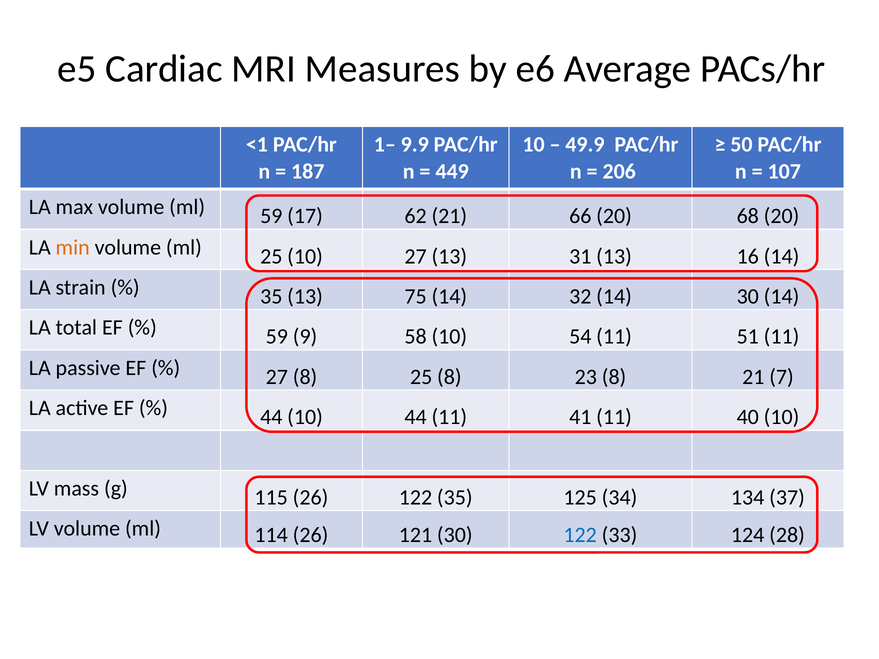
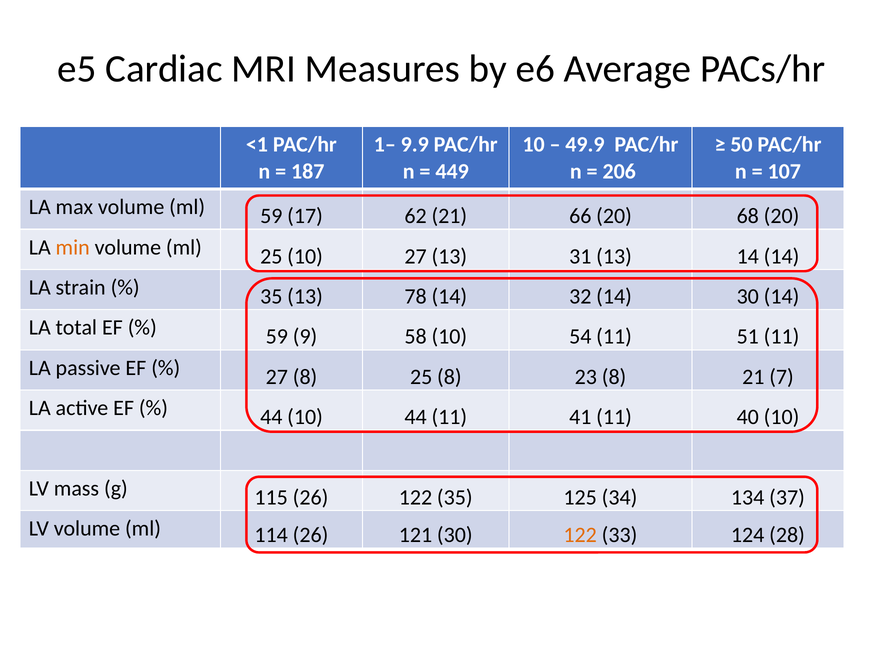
13 16: 16 -> 14 (748, 256)
75: 75 -> 78 (416, 297)
122 colour: blue -> orange (580, 535)
